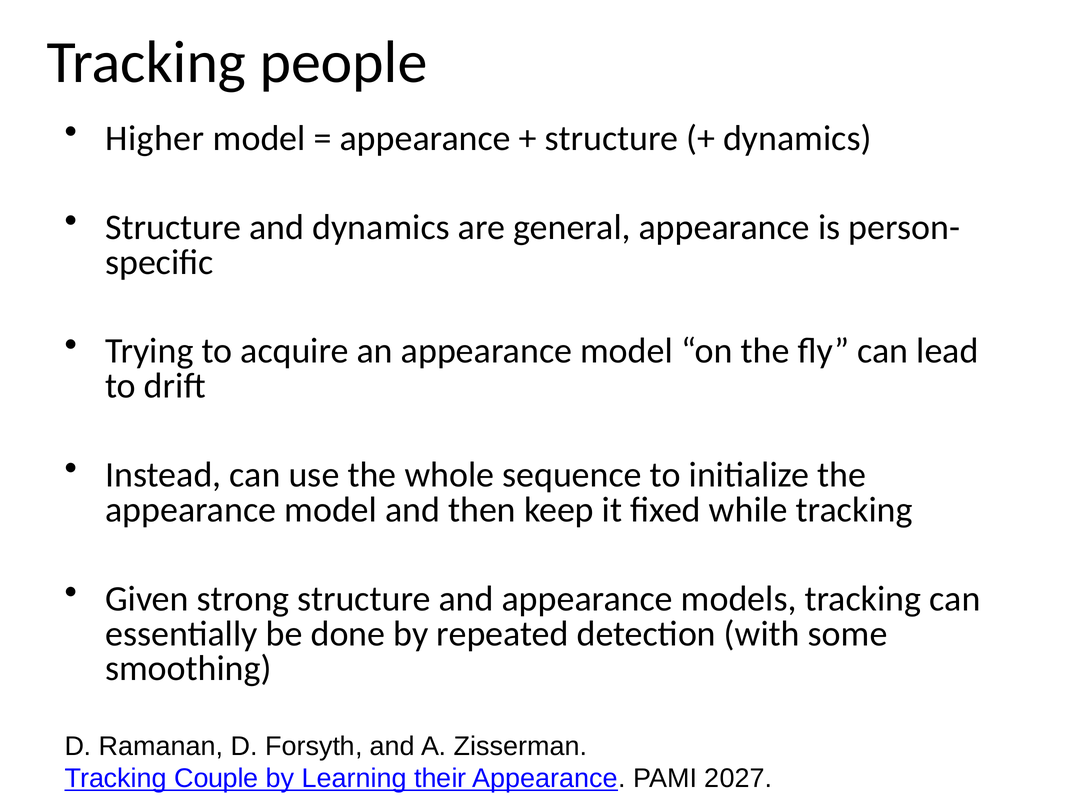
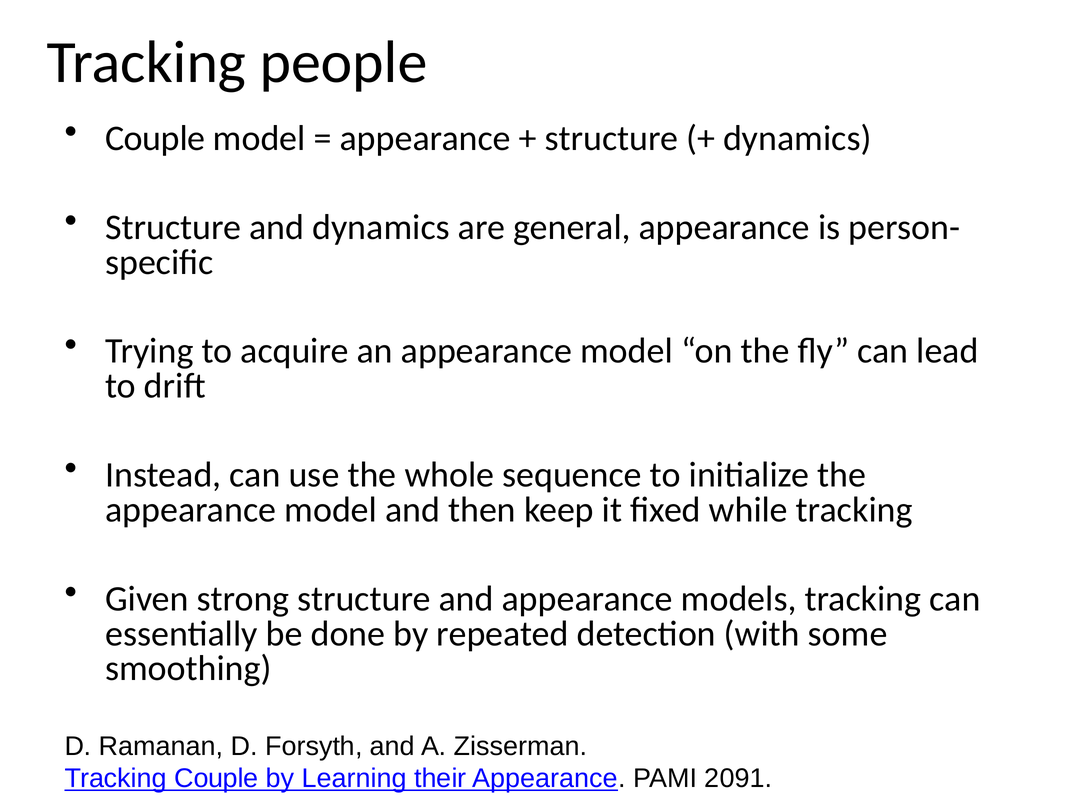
Higher: Higher -> Couple (155, 138)
2027: 2027 -> 2091 (738, 779)
